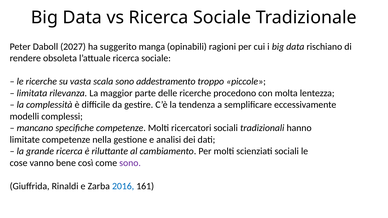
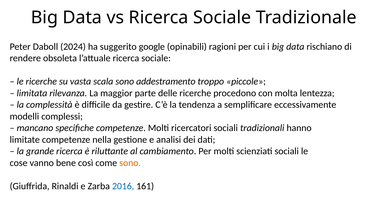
2027: 2027 -> 2024 (73, 47)
manga: manga -> google (152, 47)
sono colour: purple -> orange (130, 163)
